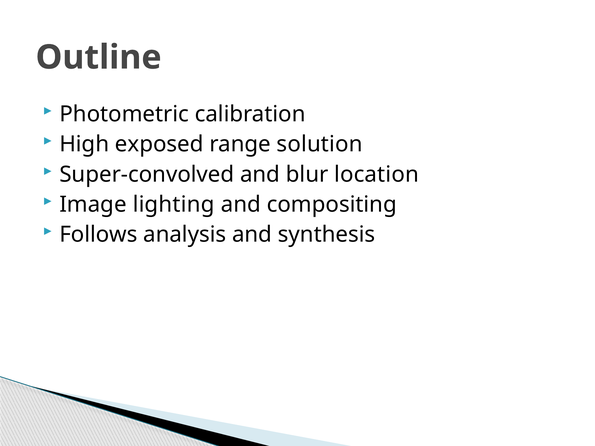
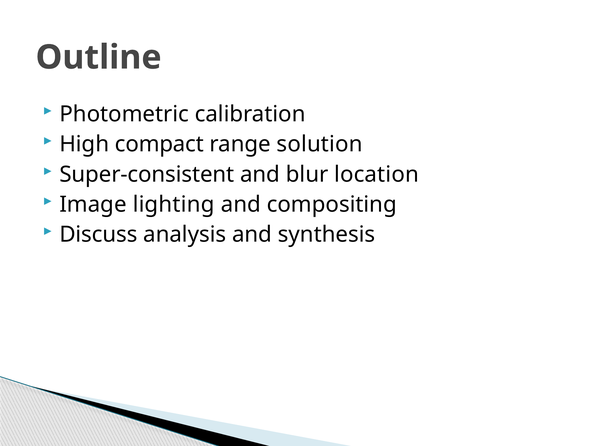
exposed: exposed -> compact (159, 144)
Super-convolved: Super-convolved -> Super-consistent (147, 174)
Follows: Follows -> Discuss (98, 235)
